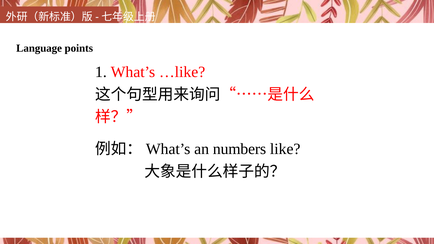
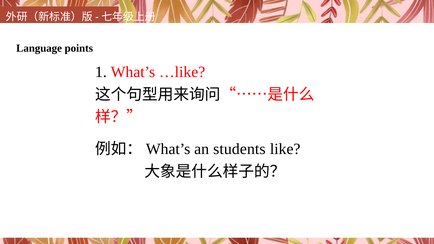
numbers: numbers -> students (239, 149)
